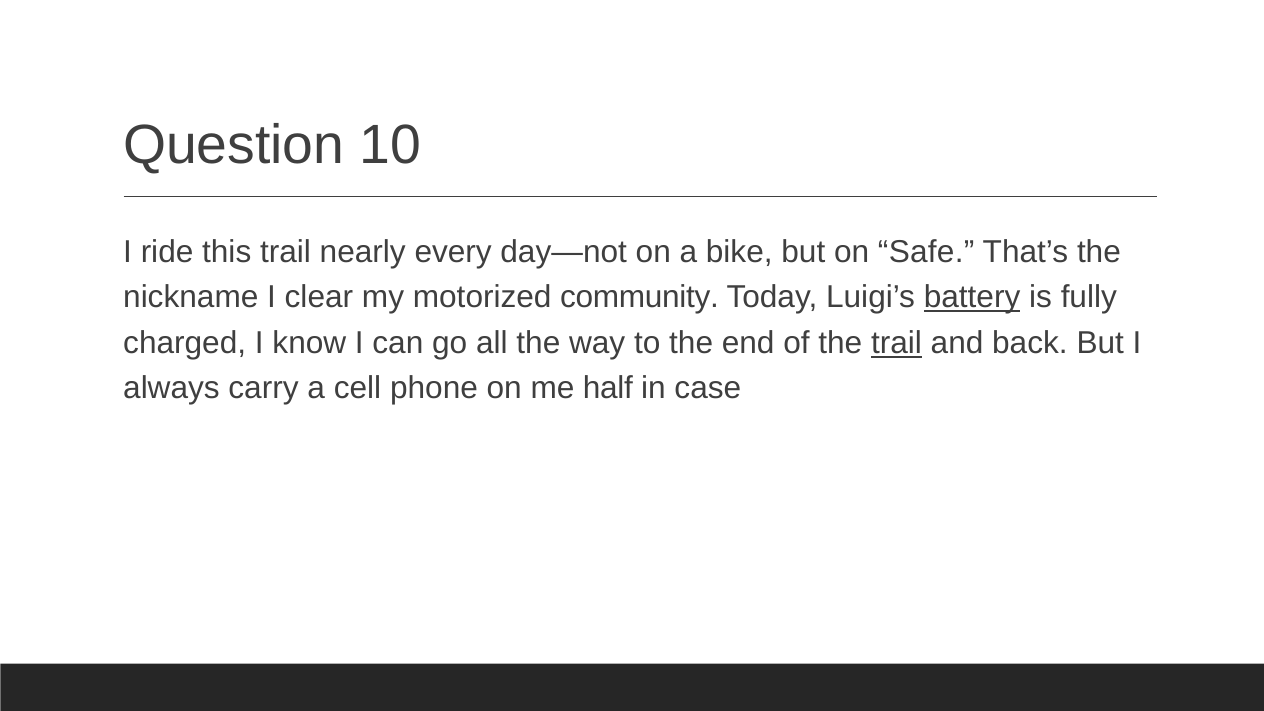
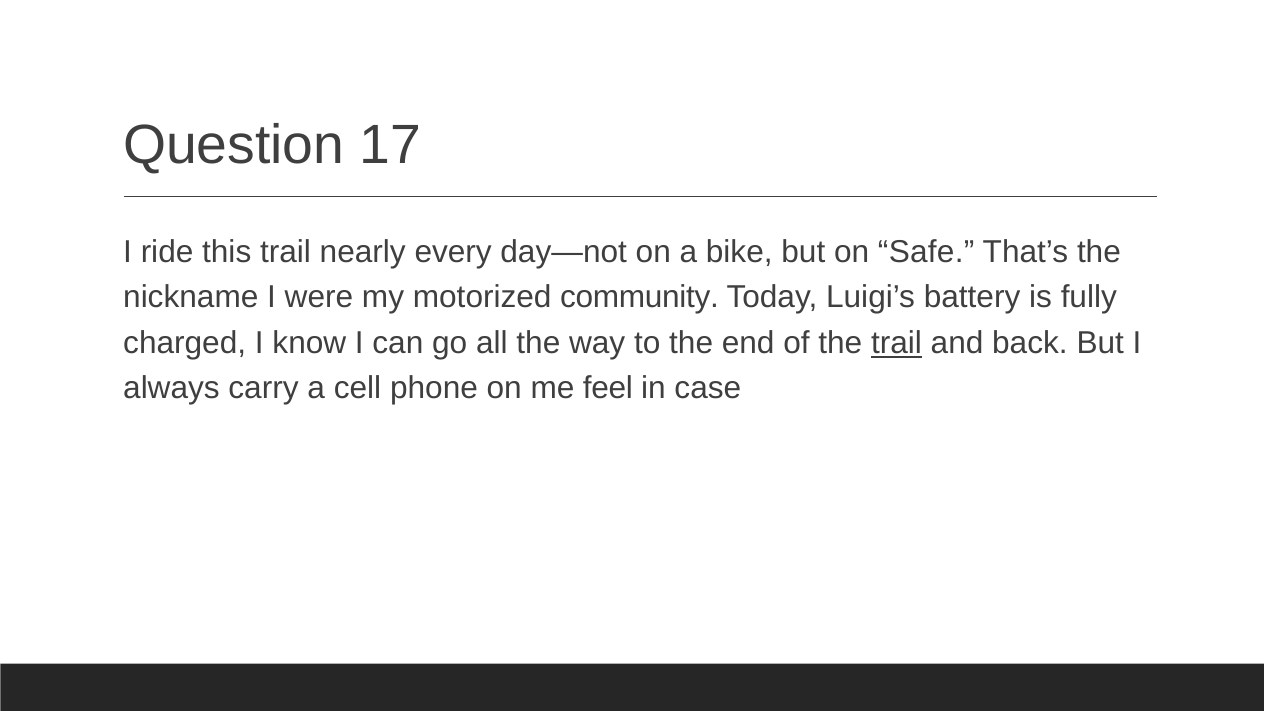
10: 10 -> 17 (391, 145)
clear: clear -> were (319, 298)
battery underline: present -> none (972, 298)
half: half -> feel (608, 389)
